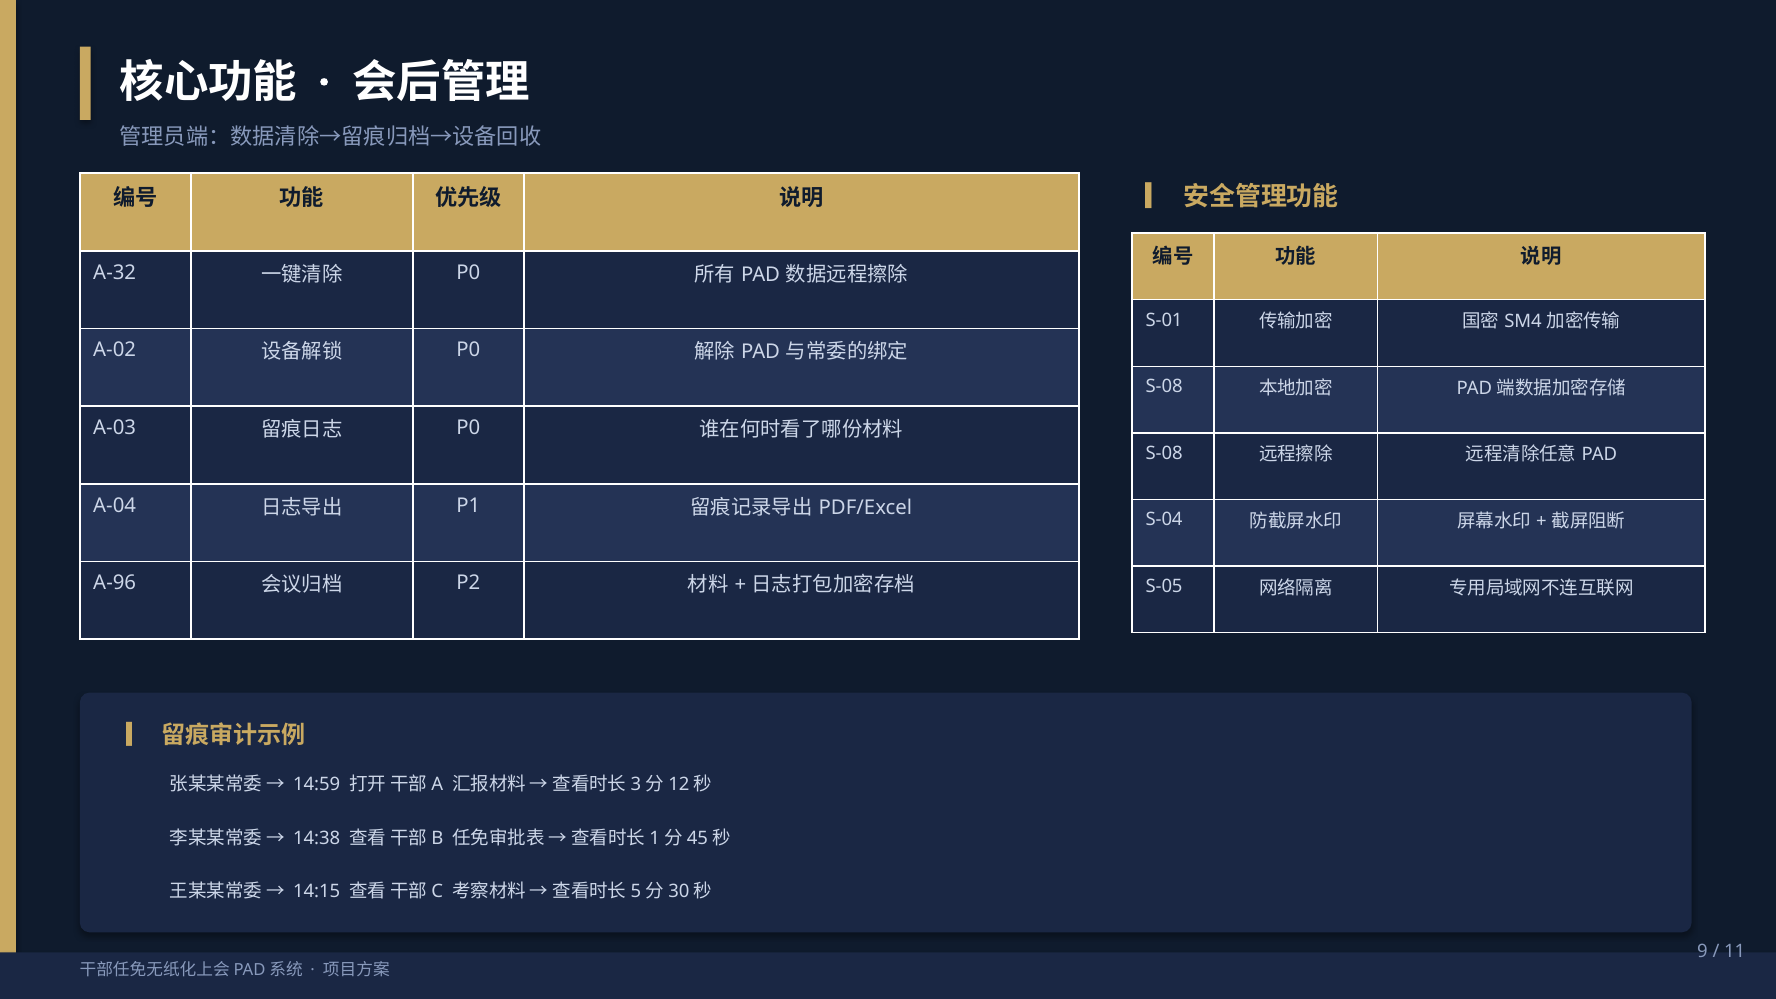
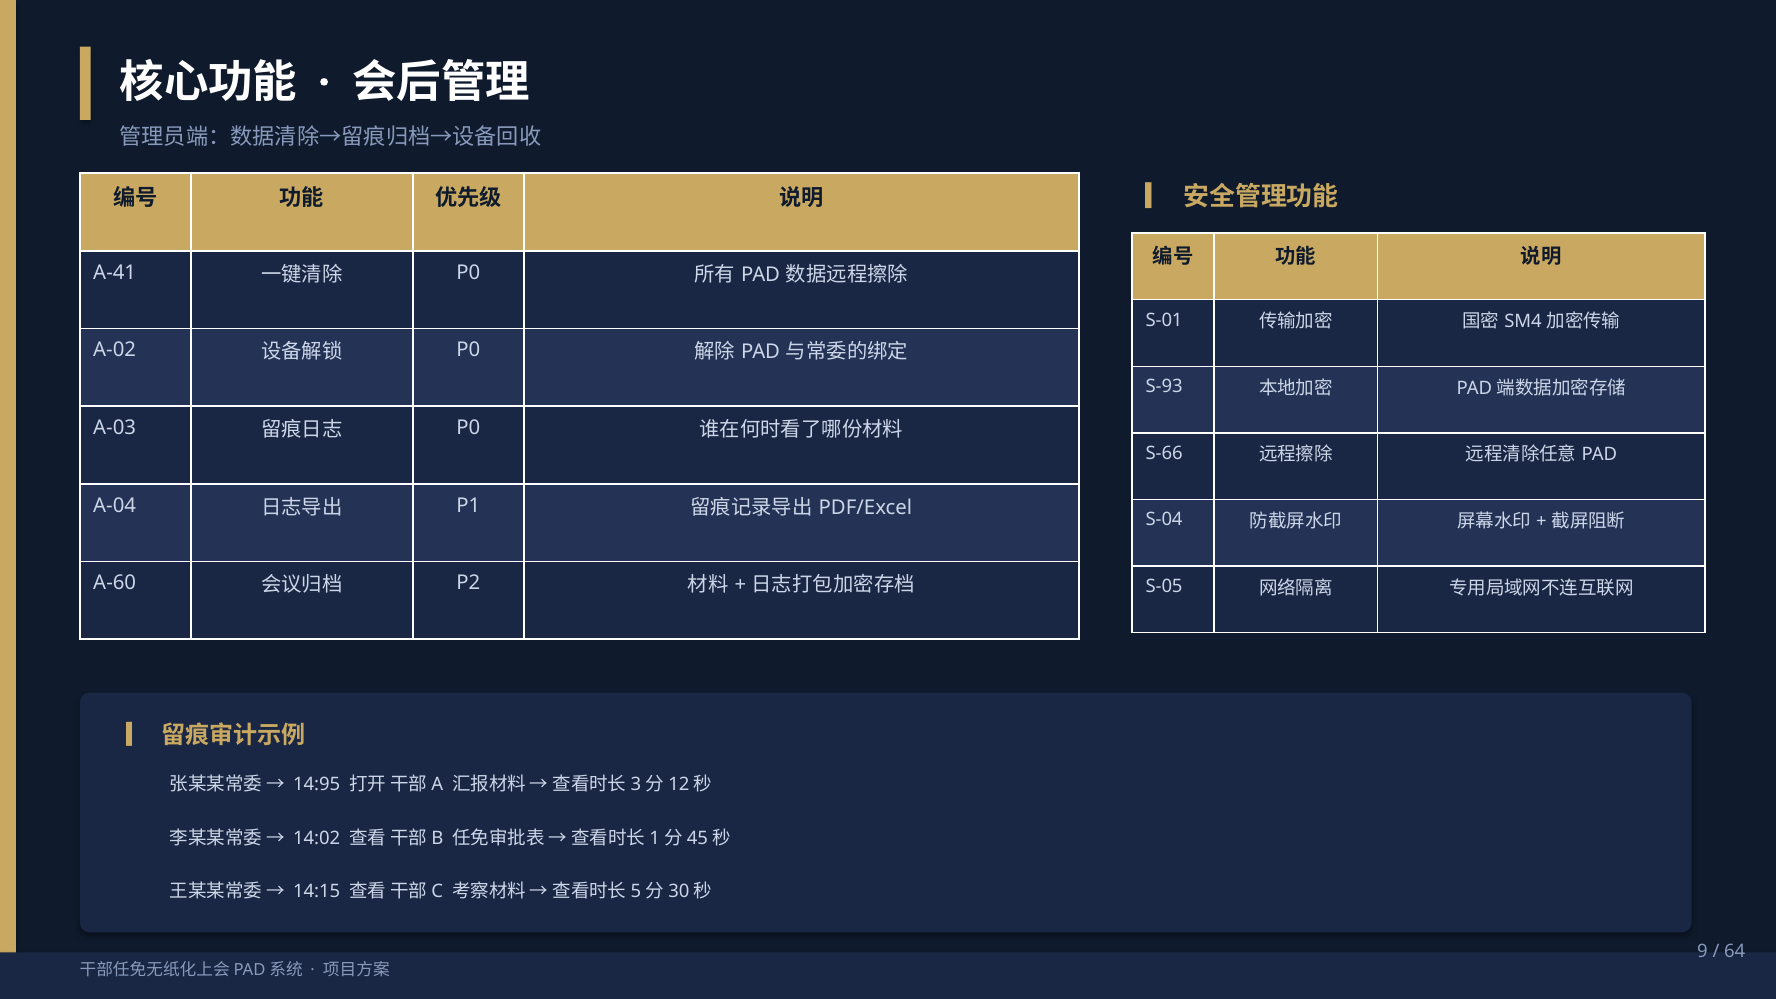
A-32: A-32 -> A-41 (115, 273)
S-08: S-08 -> S-93 (1164, 387)
S-08: S-08 -> S-66 (1164, 453)
A-96: A-96 -> A-60 (115, 583)
14:59: 14:59 -> 14:95 (317, 785)
14:38: 14:38 -> 14:02 (317, 838)
11: 11 -> 64 (1735, 951)
